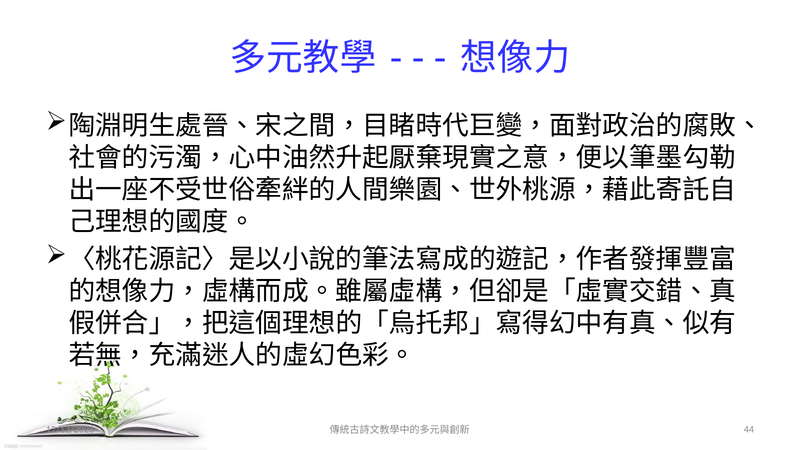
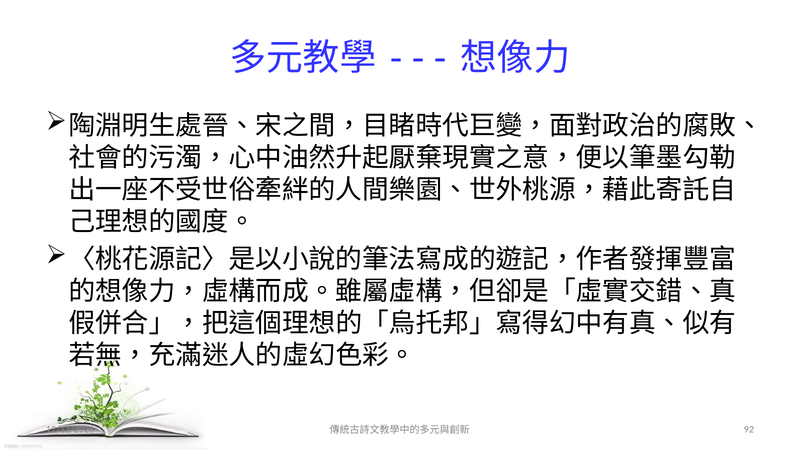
44: 44 -> 92 (749, 430)
